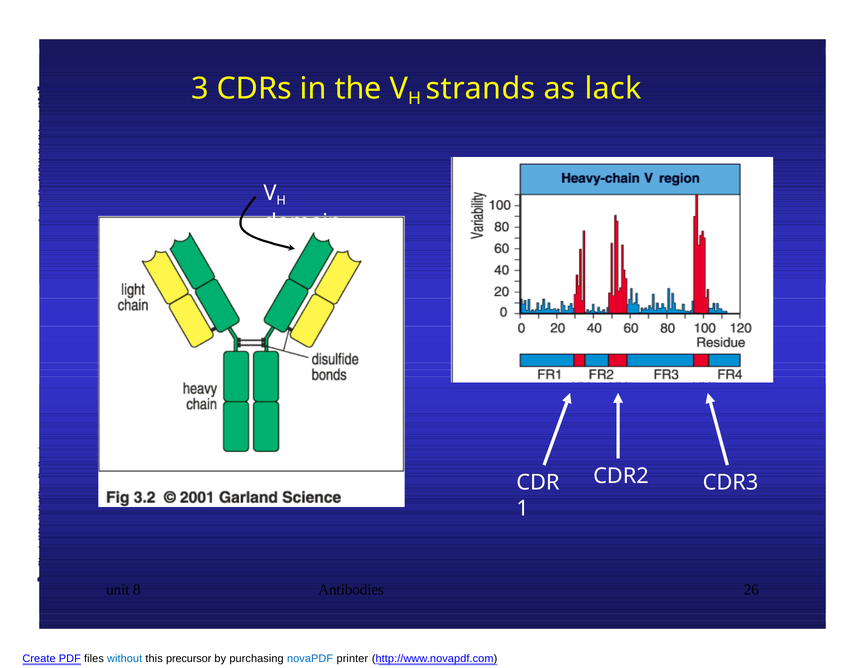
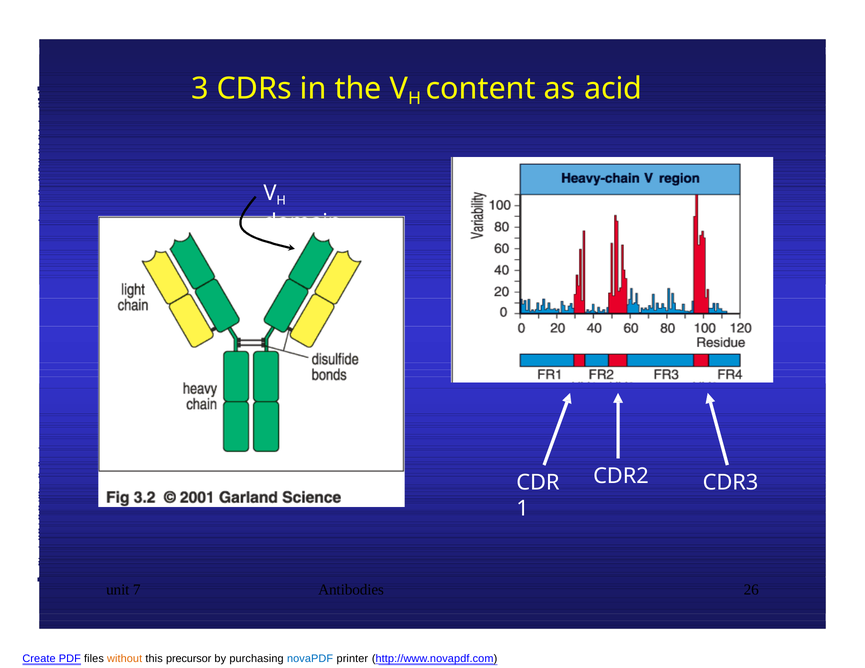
strands: strands -> content (481, 88)
lack: lack -> acid (613, 88)
8: 8 -> 7 (137, 590)
without colour: blue -> orange (125, 659)
